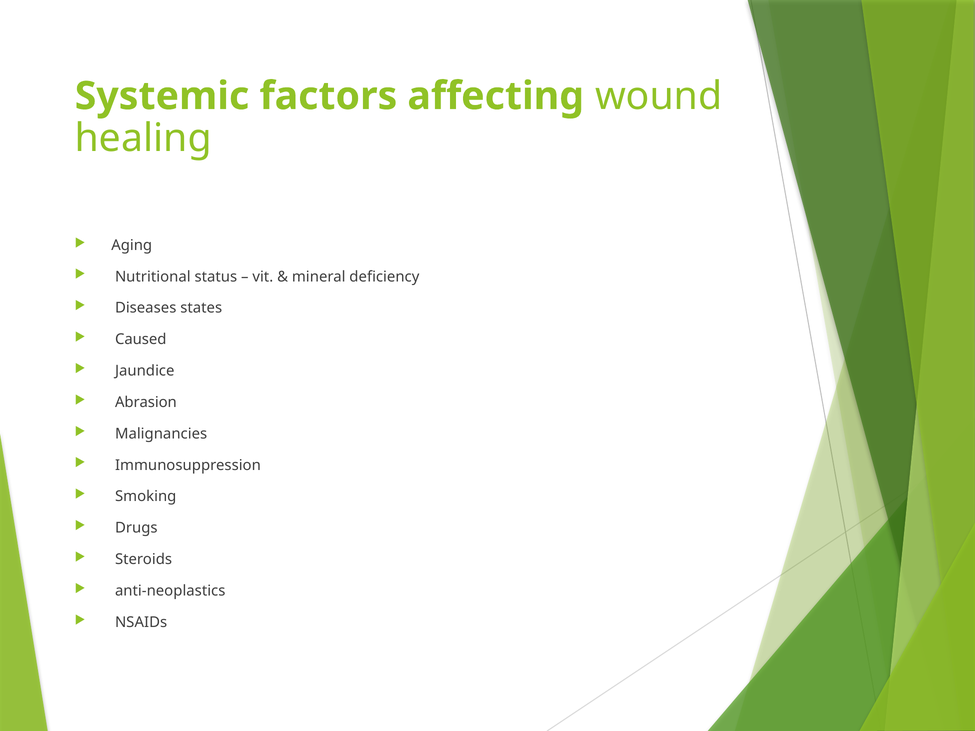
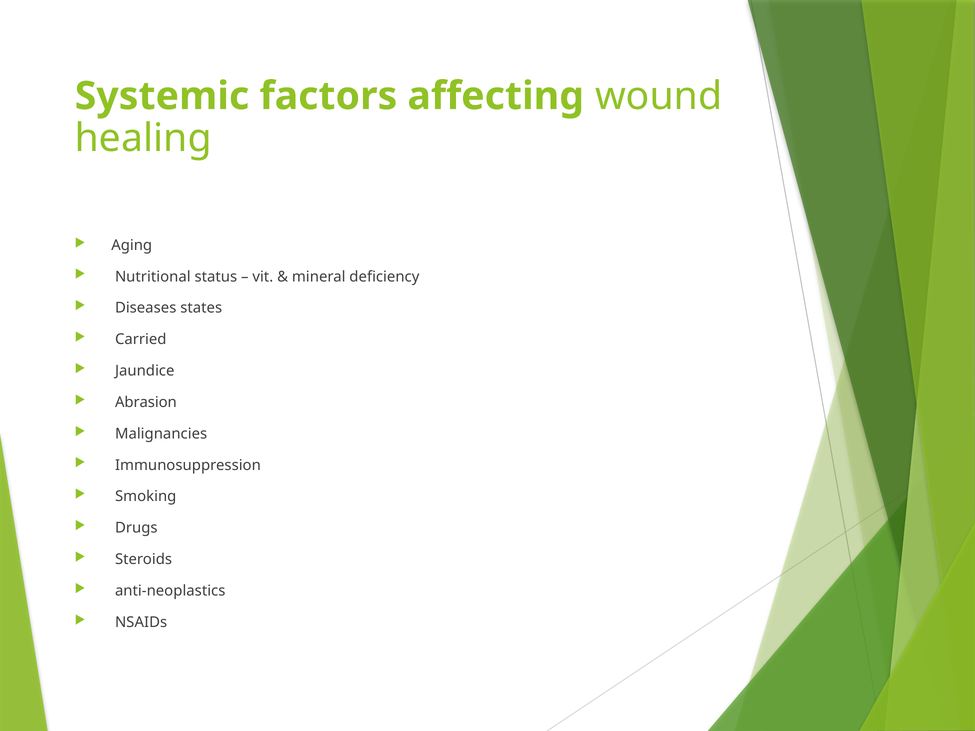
Caused: Caused -> Carried (141, 340)
